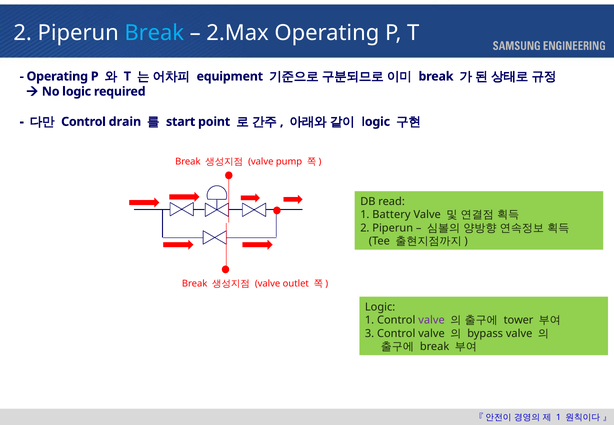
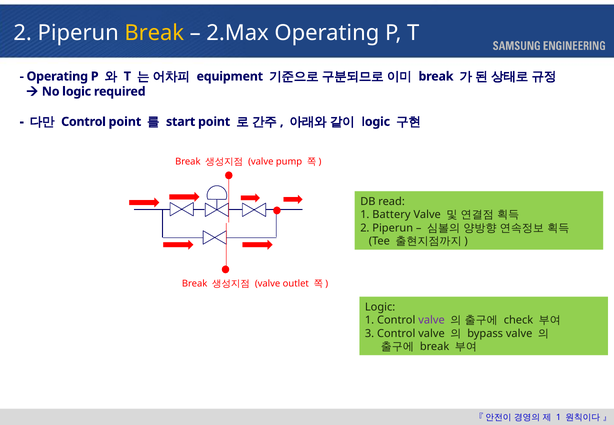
Break colour: light blue -> yellow (154, 33)
Control drain: drain -> point (125, 122)
tower: tower -> check (518, 320)
